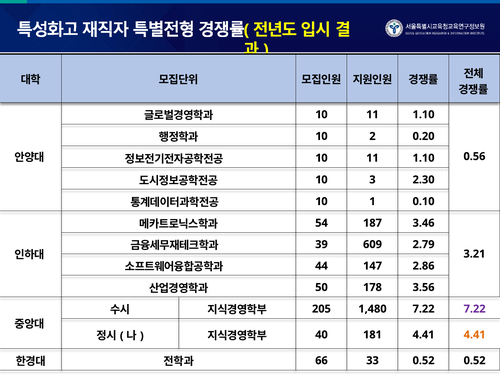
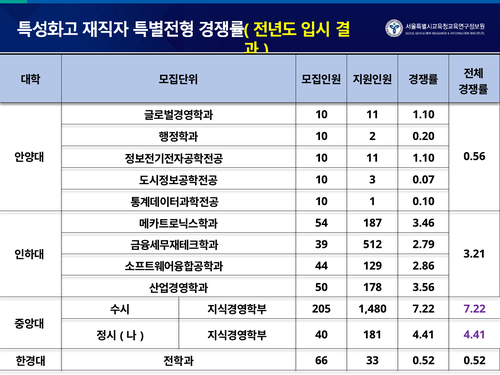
2.30: 2.30 -> 0.07 (424, 180)
609: 609 -> 512 (373, 244)
147: 147 -> 129 (373, 266)
4.41 colour: orange -> purple (475, 335)
